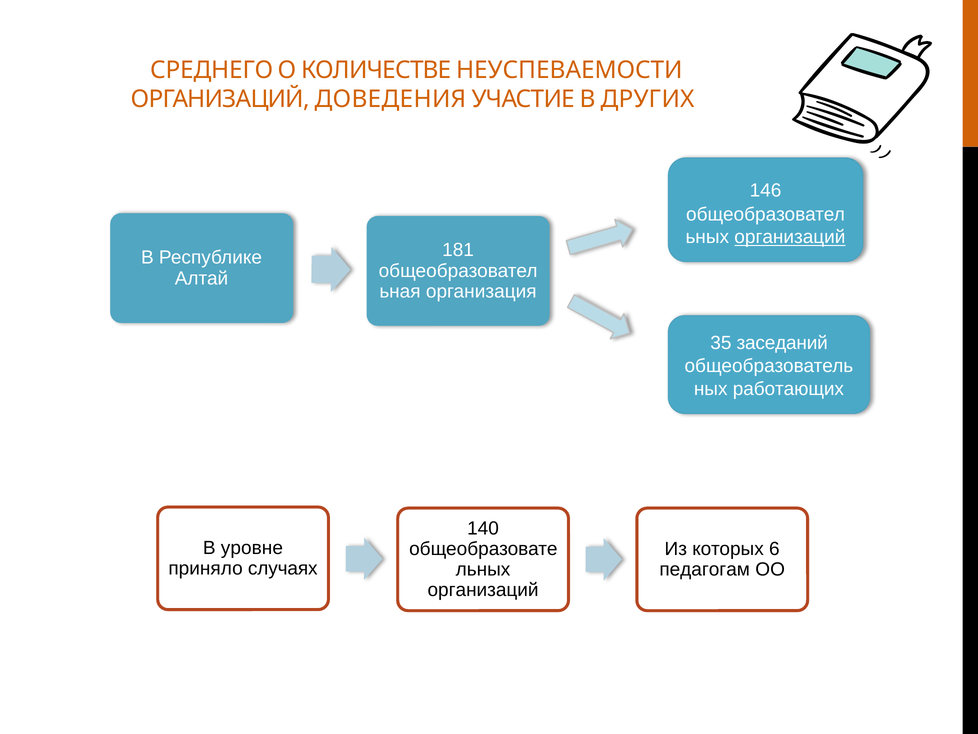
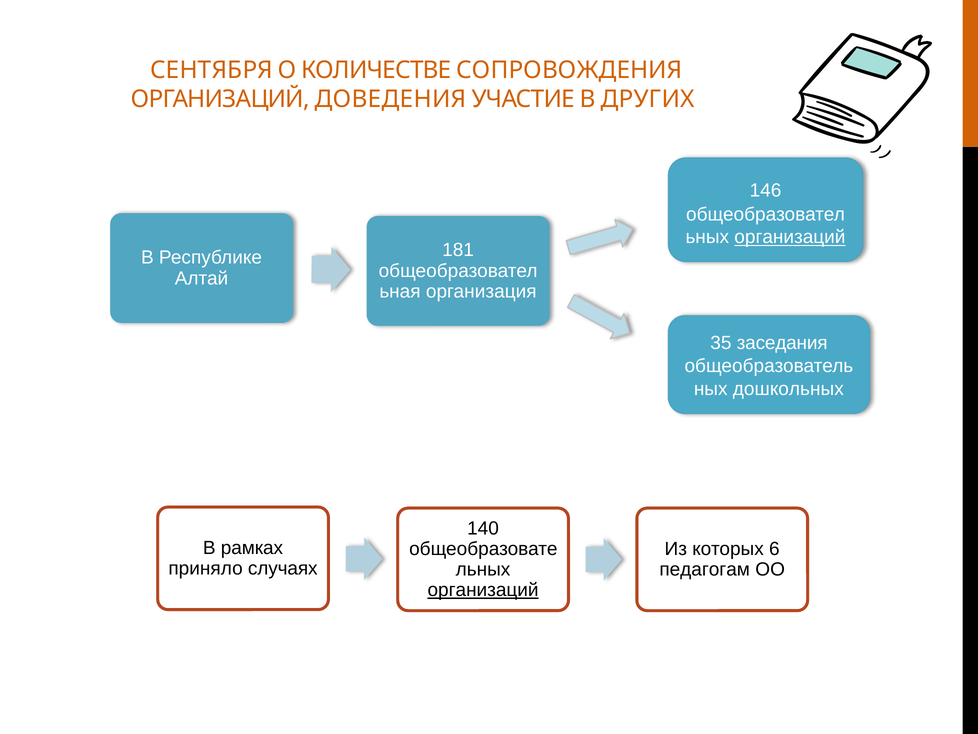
СРЕДНЕГО: СРЕДНЕГО -> СЕНТЯБРЯ (212, 70)
НЕУСПЕВАЕМОСТИ: НЕУСПЕВАЕМОСТИ -> СОПРОВОЖДЕНИЯ (569, 70)
заседаний: заседаний -> заседания (782, 343)
работающих: работающих -> дошкольных (788, 389)
уровне: уровне -> рамках (252, 548)
организаций underline: none -> present (483, 590)
